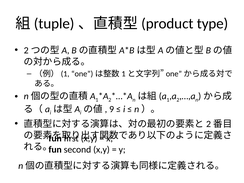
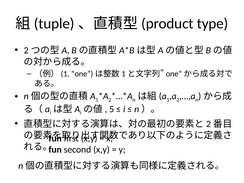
9: 9 -> 5 (112, 109)
